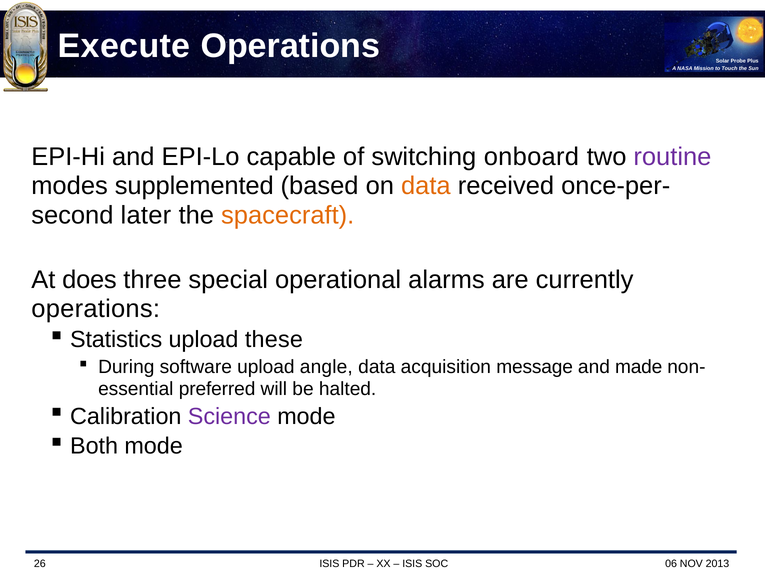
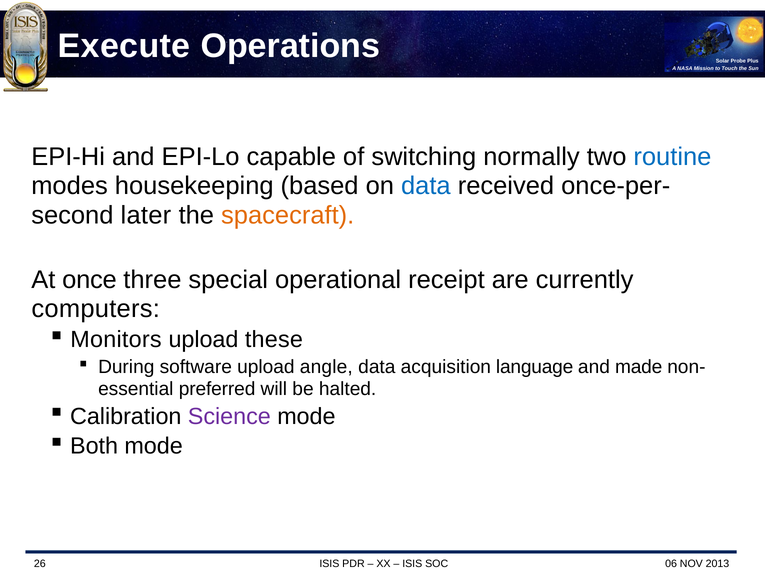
onboard: onboard -> normally (531, 157)
routine colour: purple -> blue (672, 157)
supplemented: supplemented -> housekeeping (194, 186)
data colour: orange -> blue (426, 186)
does: does -> once (89, 280)
alarms: alarms -> receipt (446, 280)
operations: operations -> computers (96, 309)
Statistics: Statistics -> Monitors (116, 340)
message: message -> language (535, 367)
